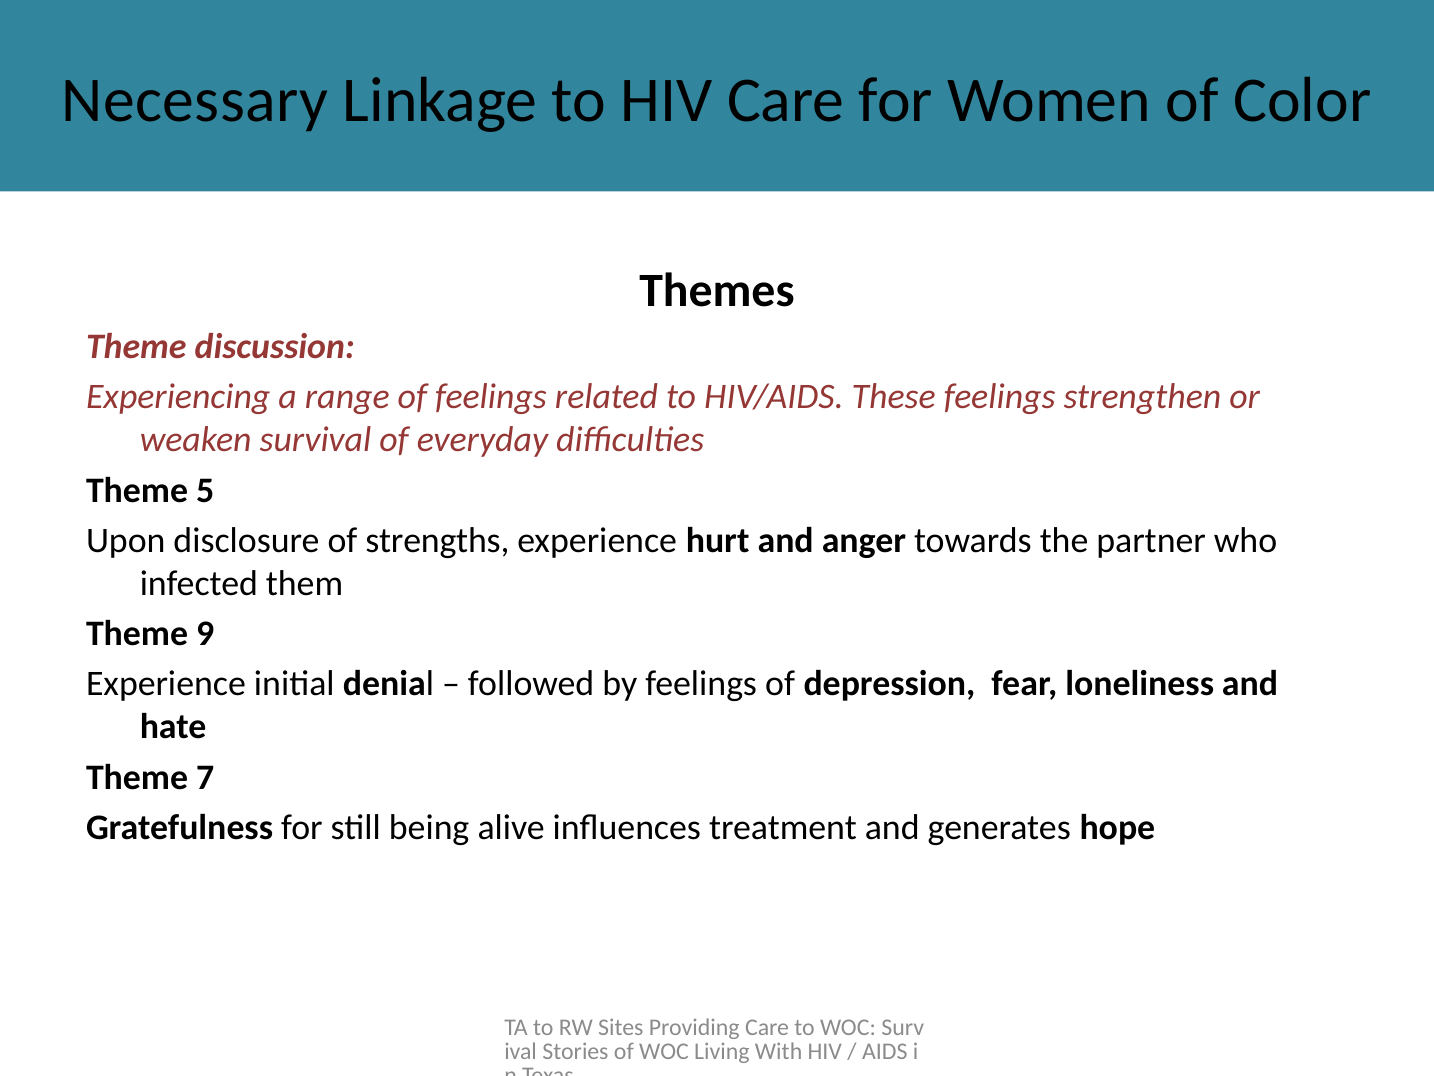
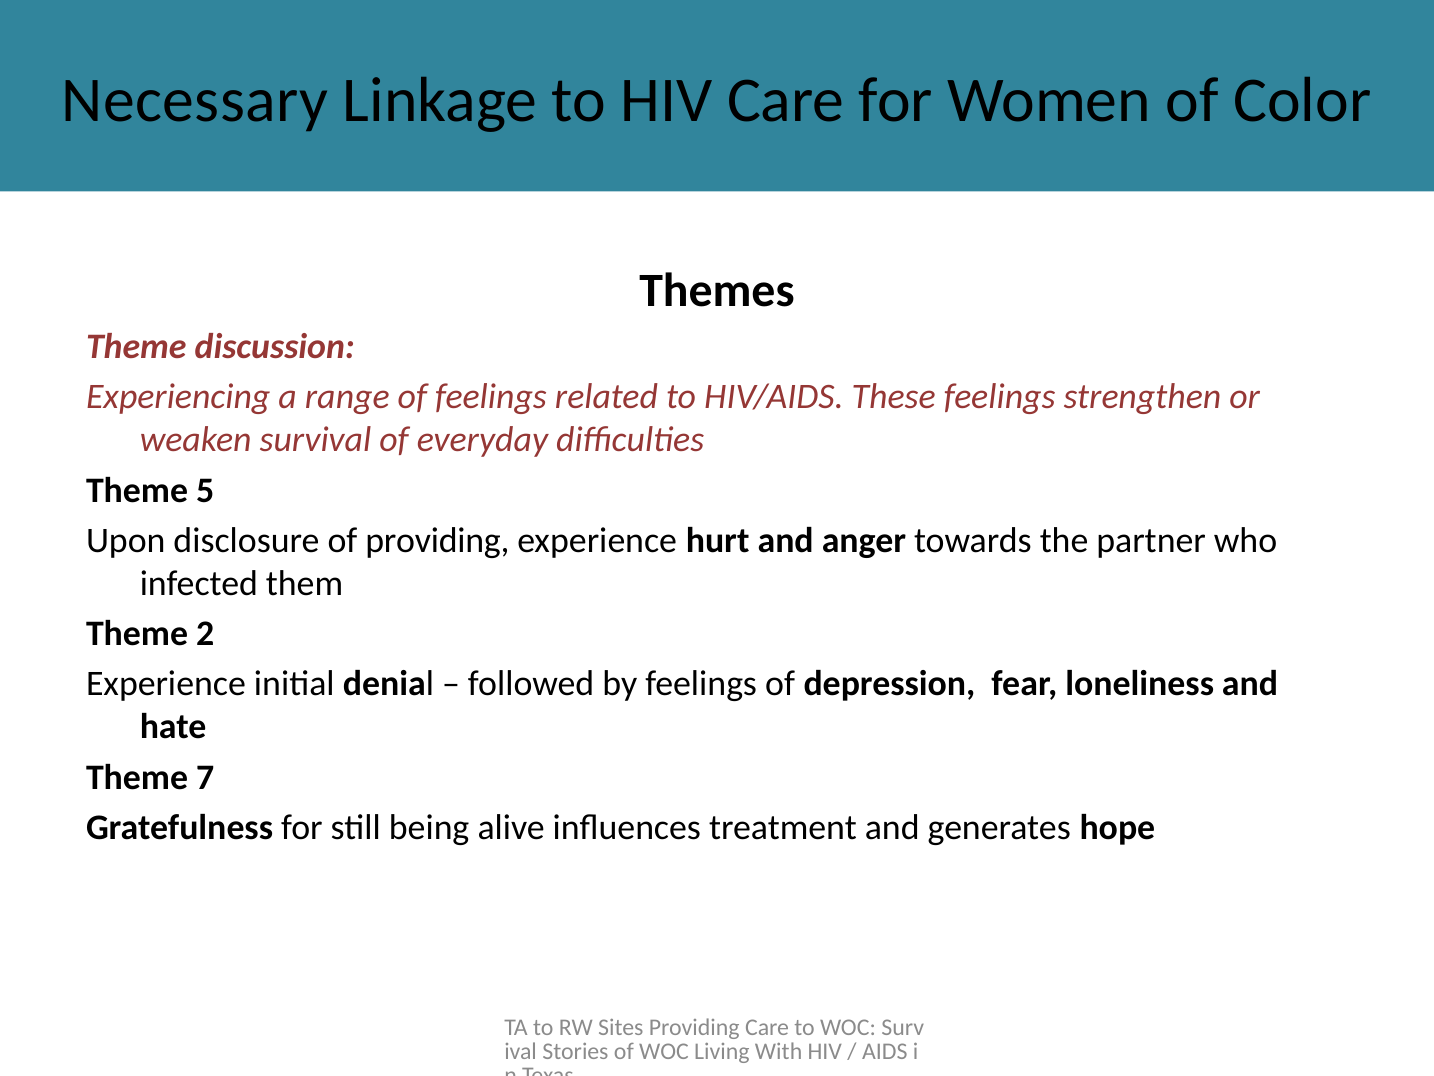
of strengths: strengths -> providing (437, 540)
9: 9 -> 2 (205, 633)
